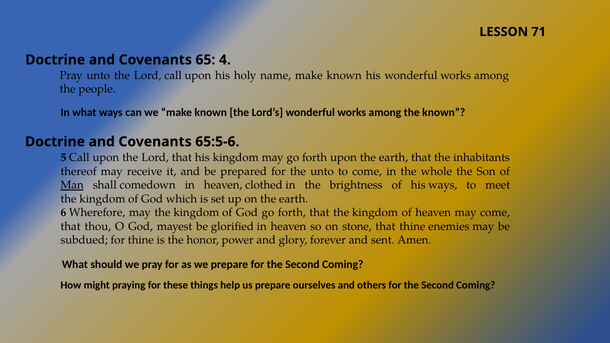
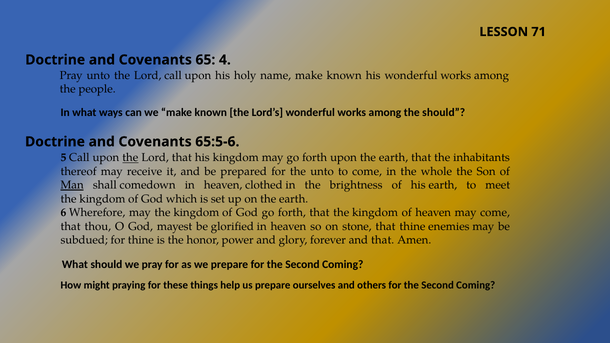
the known: known -> should (444, 112)
the underline: none -> present (130, 158)
his ways: ways -> earth (443, 185)
and sent: sent -> that (383, 240)
